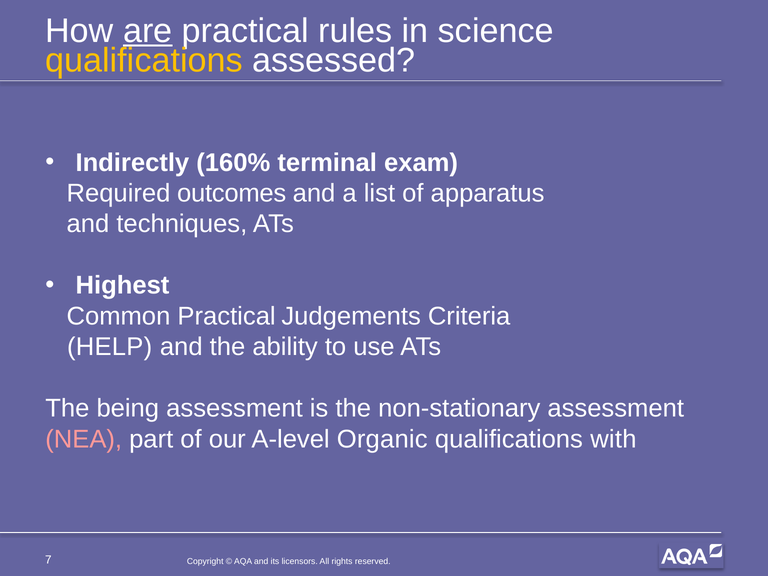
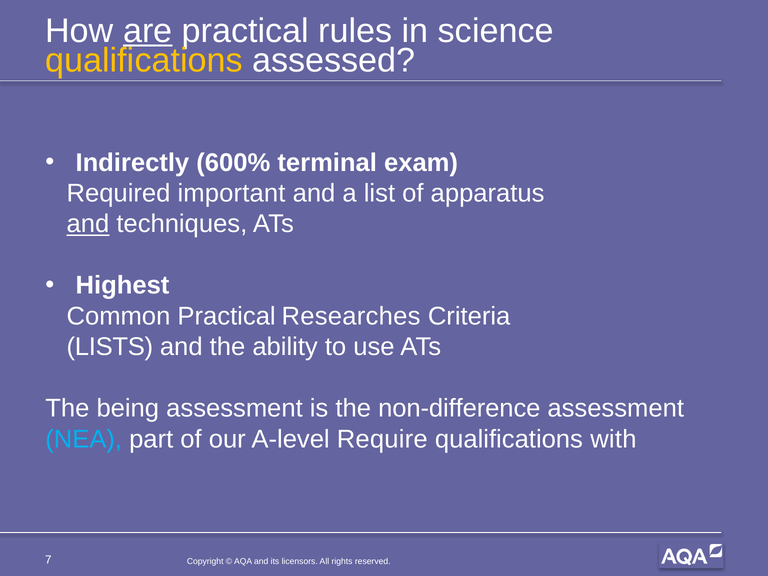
160%: 160% -> 600% (233, 163)
outcomes: outcomes -> important (231, 193)
and underline: none -> present (88, 224)
Judgements: Judgements -> Researches (351, 316)
HELP: HELP -> LISTS (110, 347)
non-stationary: non-stationary -> non-difference (459, 408)
NEA colour: pink -> light blue (84, 439)
Organic: Organic -> Require (382, 439)
